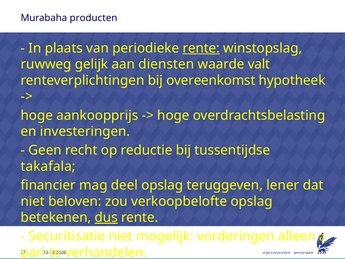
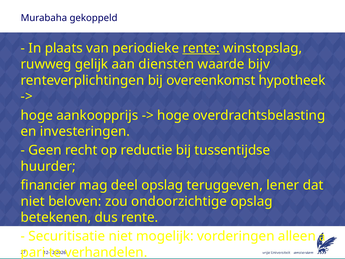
producten: producten -> gekoppeld (94, 18)
valt: valt -> bijv (259, 64)
takafala: takafala -> huurder (48, 166)
verkoopbelofte: verkoopbelofte -> ondoorzichtige (179, 201)
dus underline: present -> none (106, 217)
